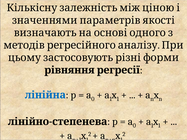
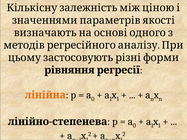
лінійна colour: blue -> orange (45, 95)
